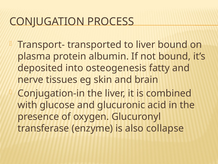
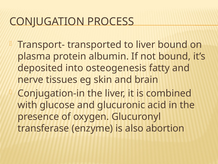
collapse: collapse -> abortion (165, 128)
